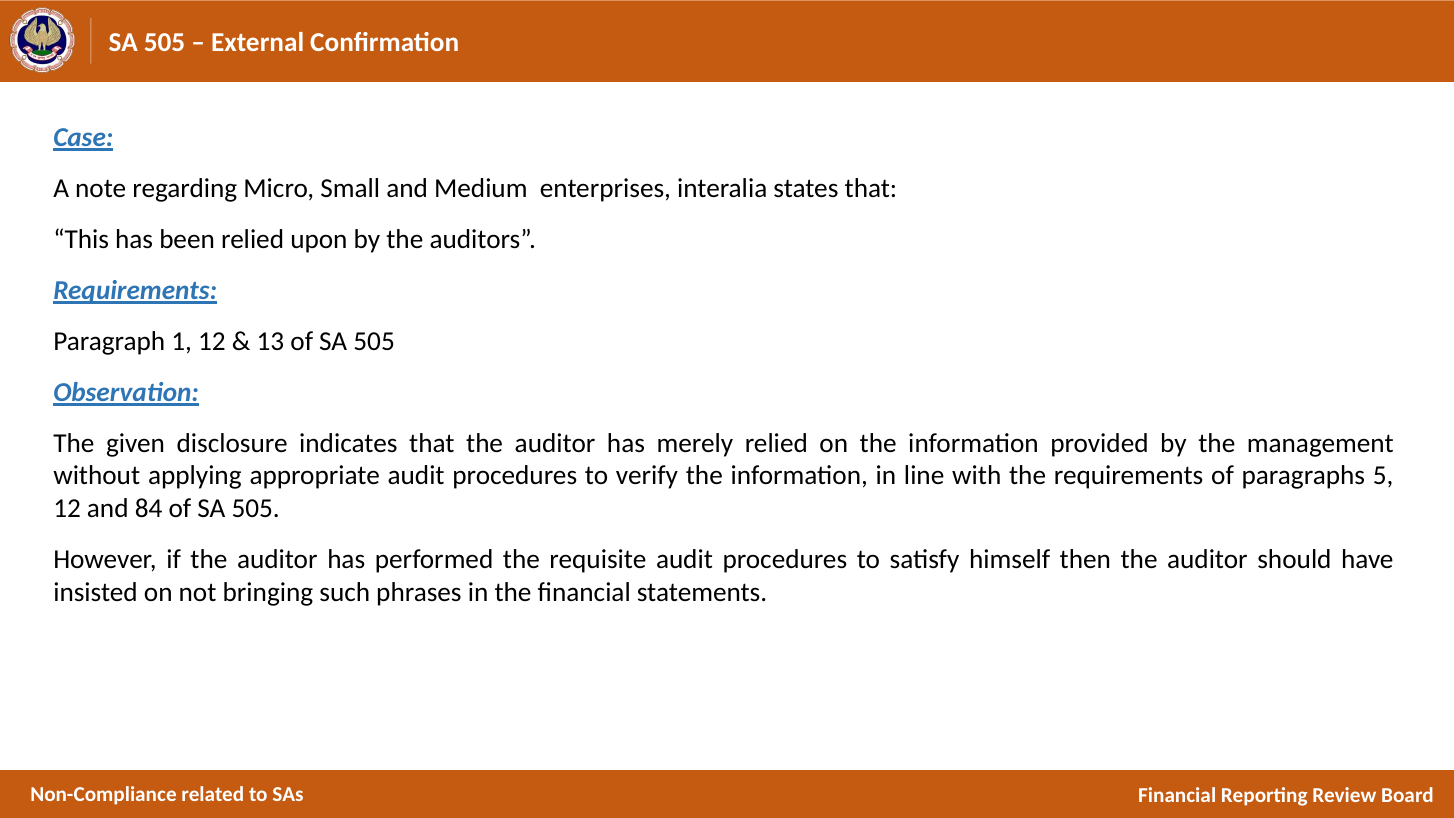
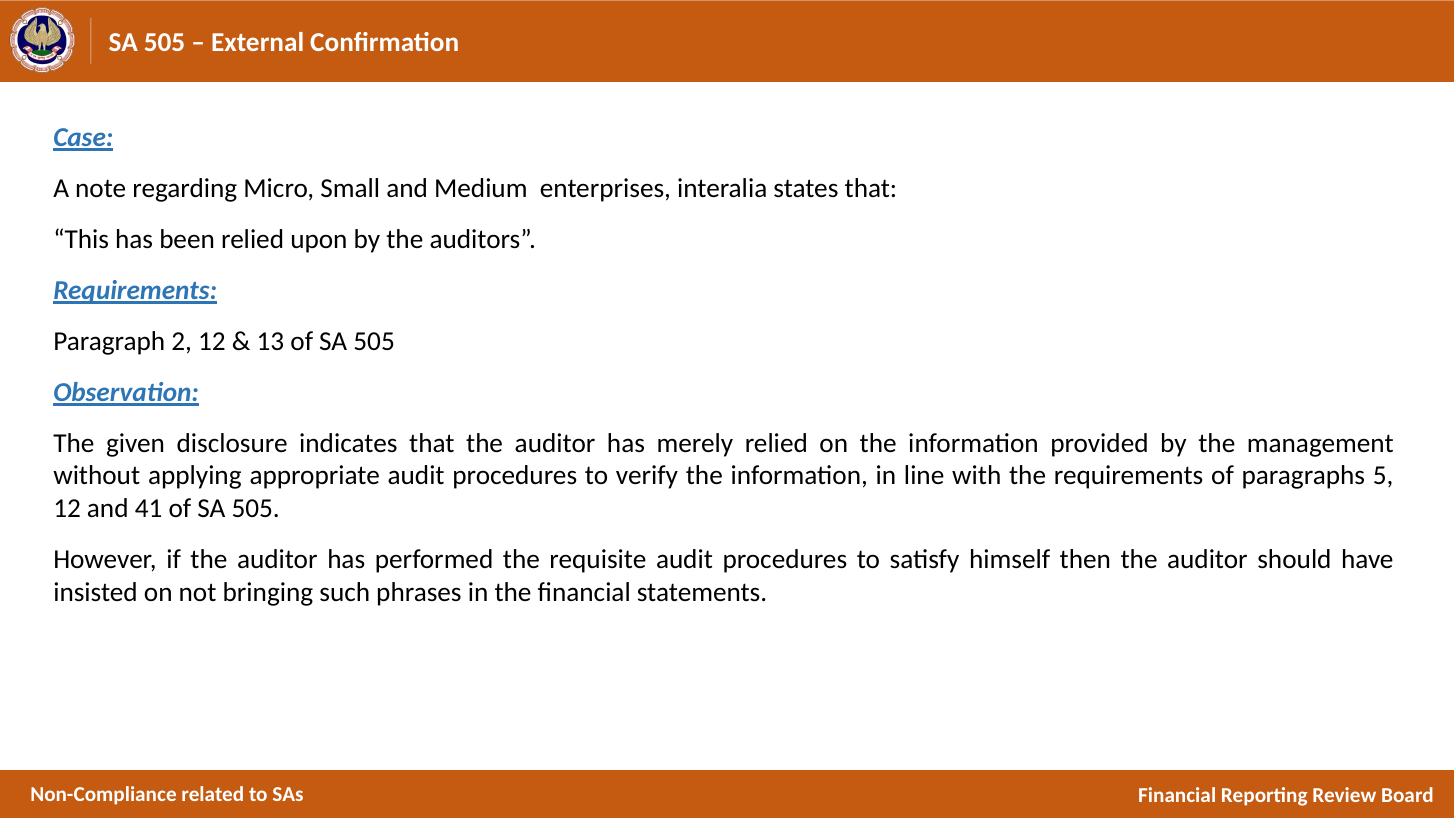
1: 1 -> 2 (182, 341)
84: 84 -> 41 (149, 509)
